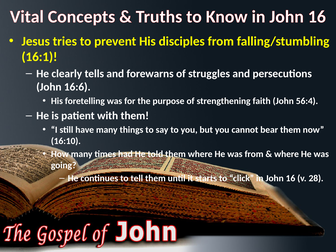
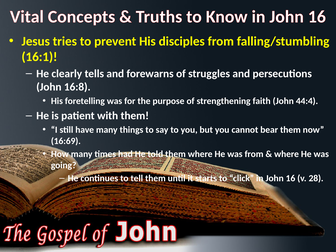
16:6: 16:6 -> 16:8 (77, 87)
56:4: 56:4 -> 44:4 (307, 101)
16:10: 16:10 -> 16:69 (66, 141)
